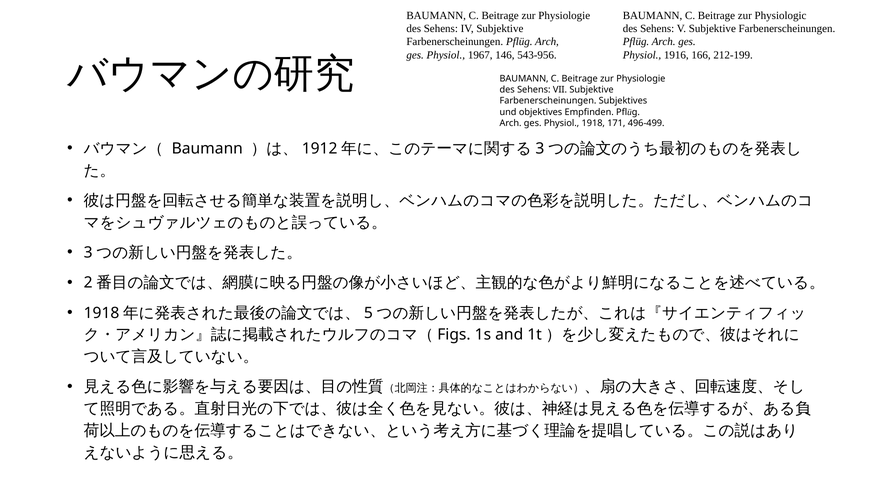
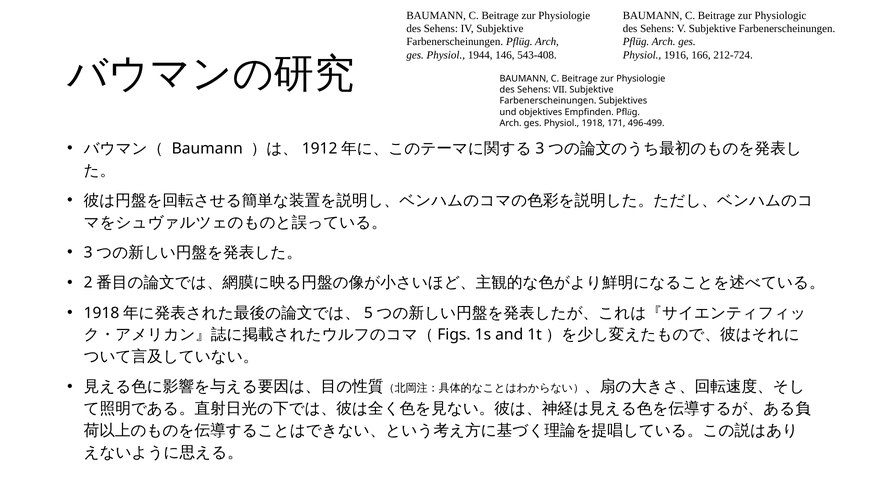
1967: 1967 -> 1944 (480, 55)
543-956: 543-956 -> 543-408 (537, 55)
212-199: 212-199 -> 212-724 (733, 55)
